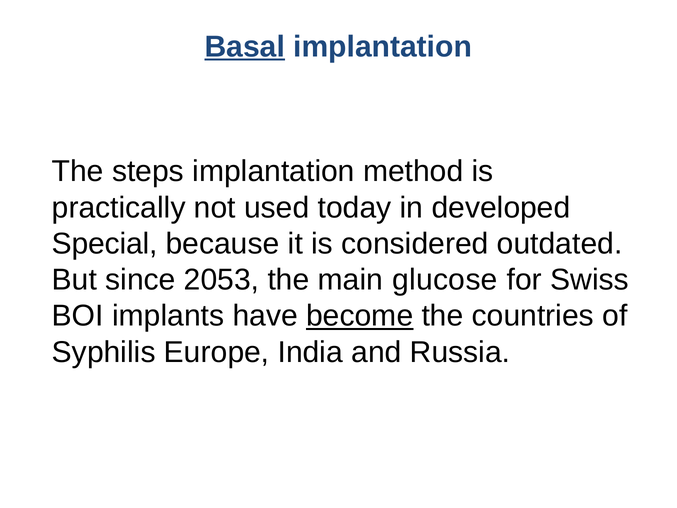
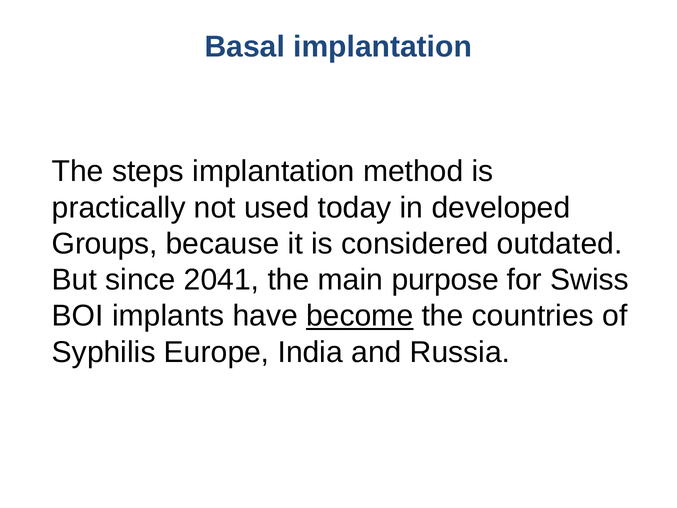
Basal underline: present -> none (245, 47)
Special: Special -> Groups (105, 244)
2053: 2053 -> 2041 (222, 280)
glucose: glucose -> purpose (445, 280)
